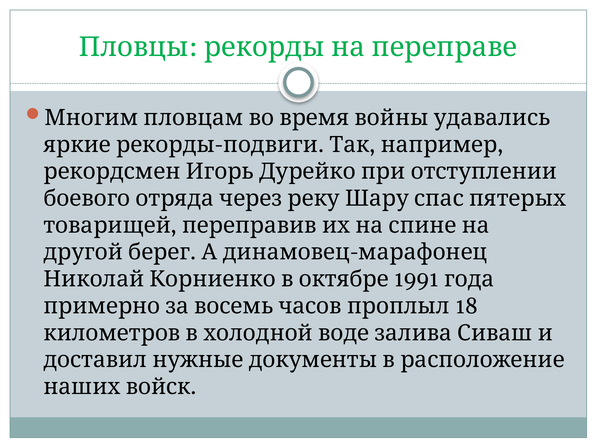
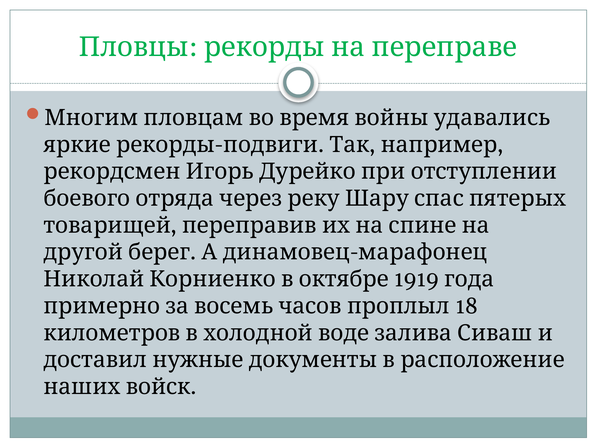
1991: 1991 -> 1919 (417, 279)
